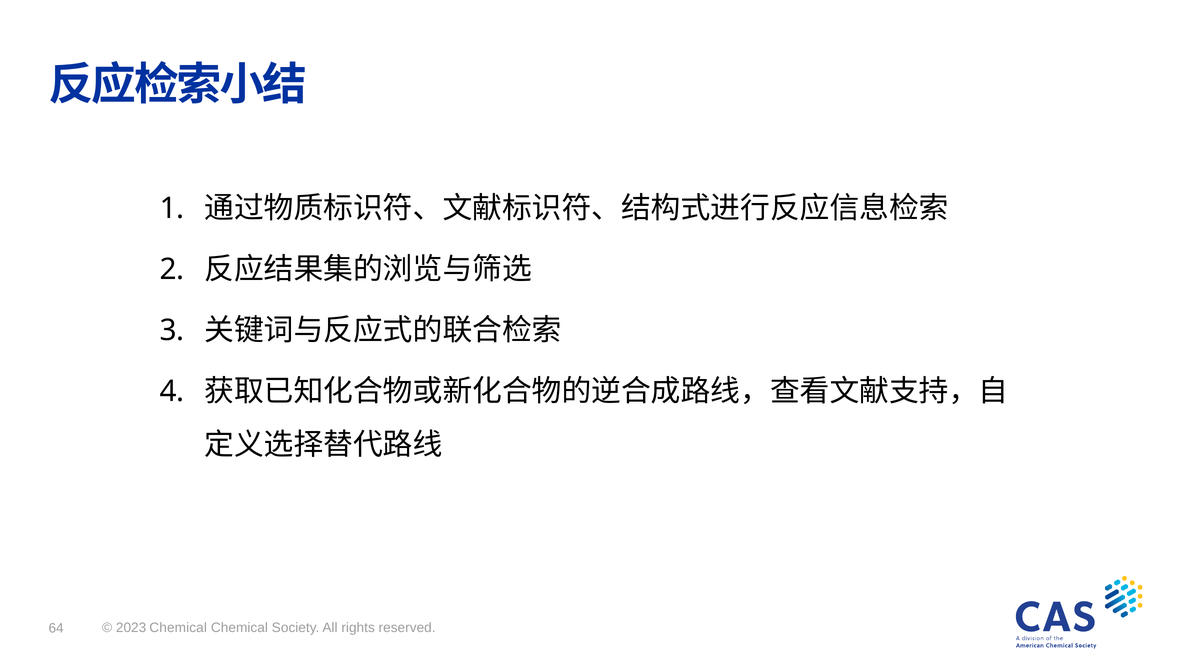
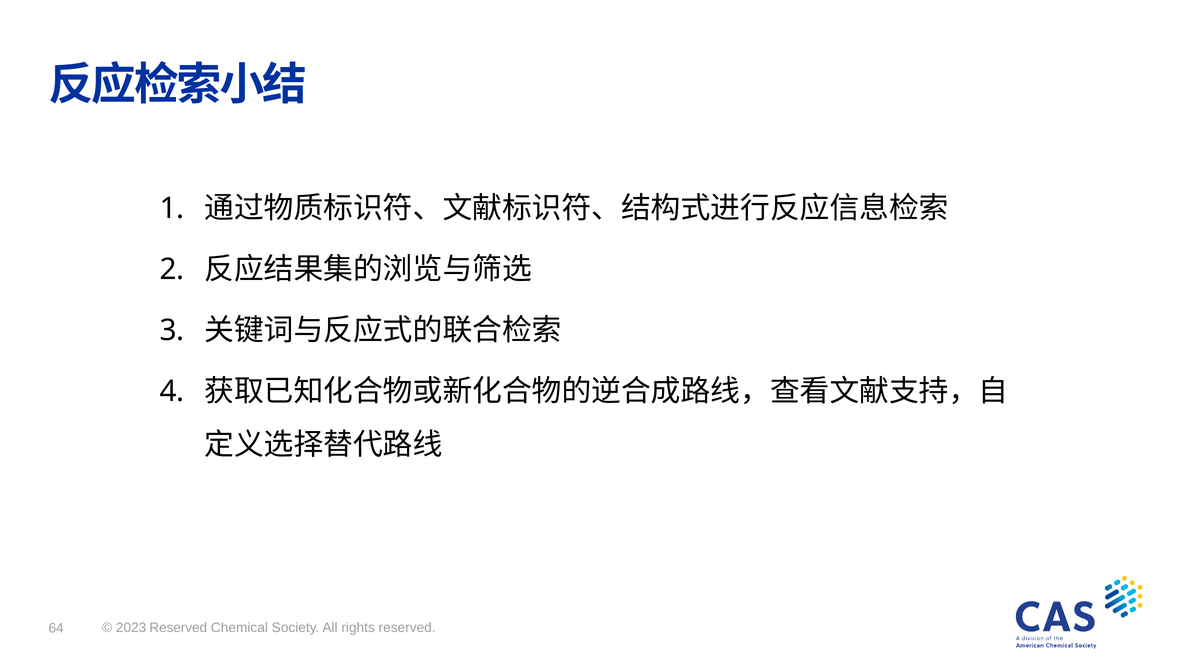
2023 Chemical: Chemical -> Reserved (178, 628)
